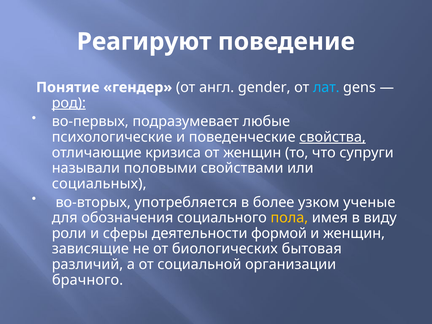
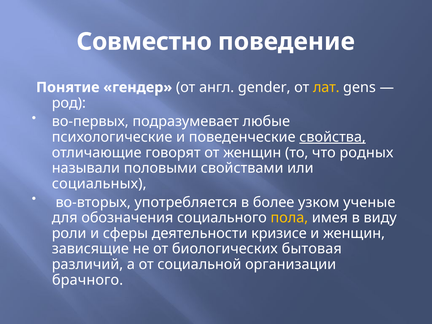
Реагируют: Реагируют -> Совместно (144, 42)
лат colour: light blue -> yellow (326, 87)
род underline: present -> none (69, 103)
кризиса: кризиса -> говорят (173, 153)
супруги: супруги -> родных (366, 153)
формой: формой -> кризисе (279, 233)
